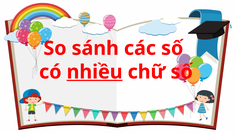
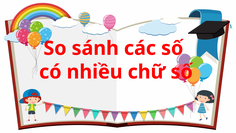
nhiều underline: present -> none (95, 72)
